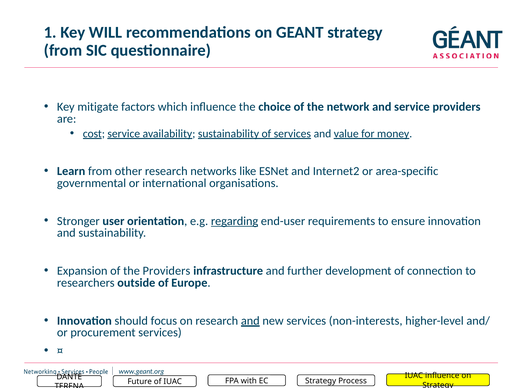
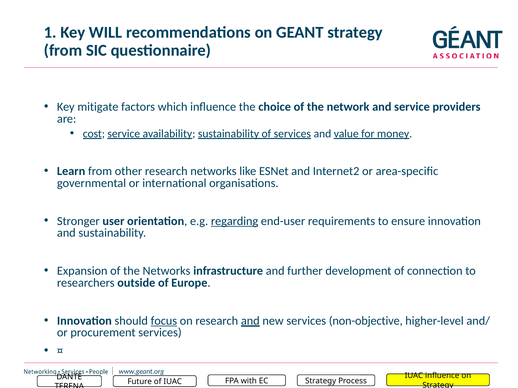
the Providers: Providers -> Networks (167, 271)
focus underline: none -> present (164, 321)
non-interests: non-interests -> non-objective (366, 321)
